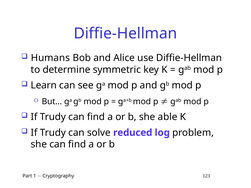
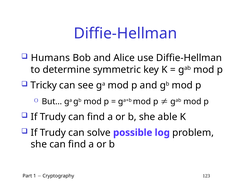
Learn: Learn -> Tricky (44, 85)
reduced: reduced -> possible (133, 133)
